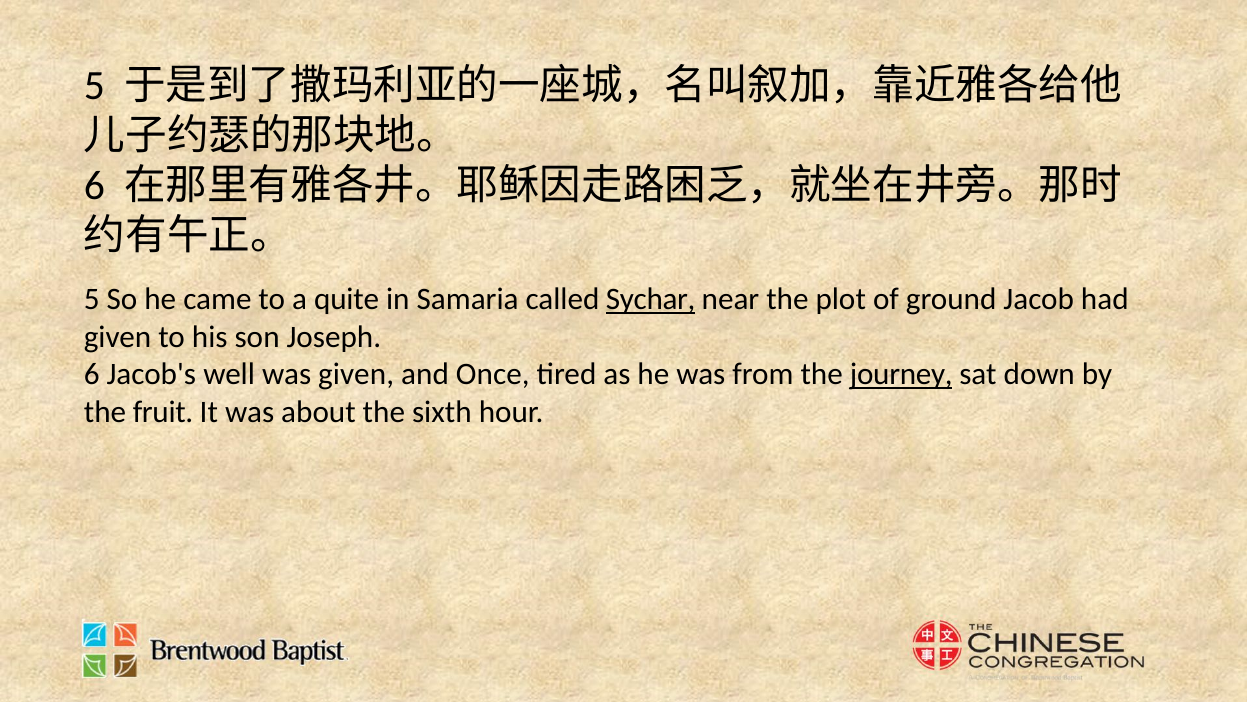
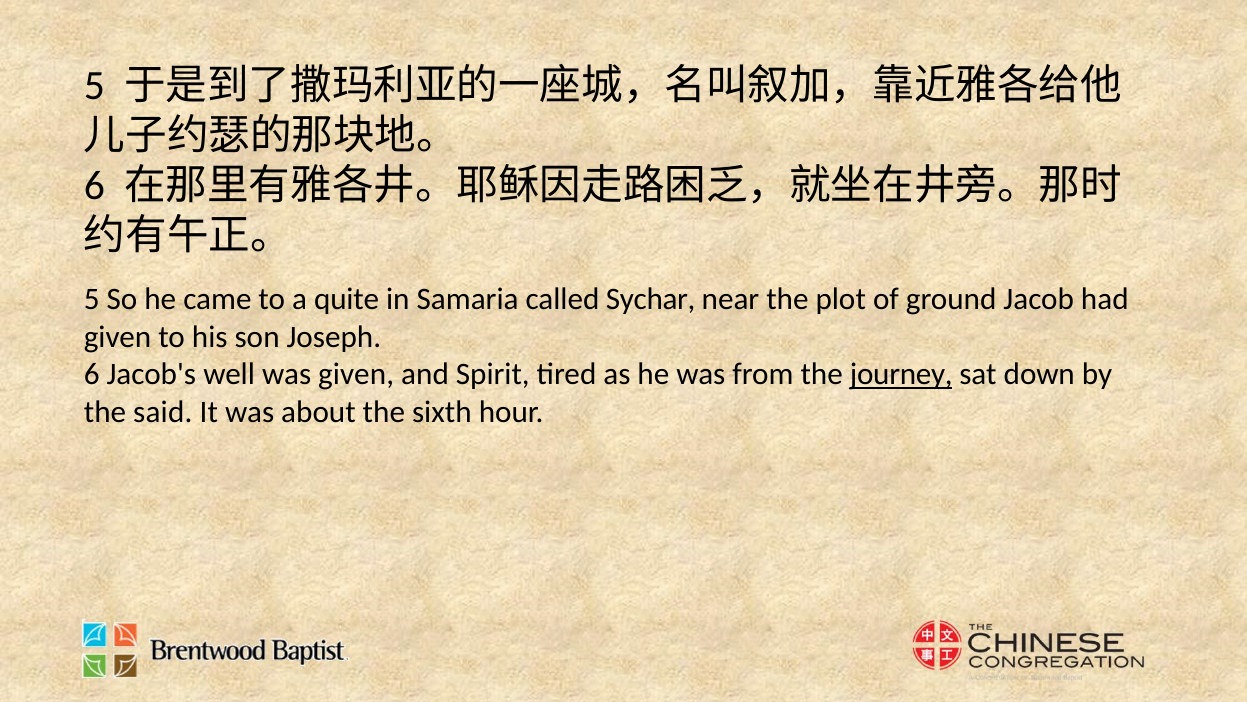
Sychar underline: present -> none (651, 299)
Once: Once -> Spirit (493, 374)
fruit: fruit -> said (163, 412)
